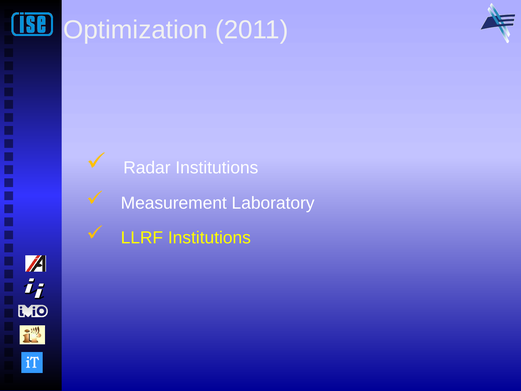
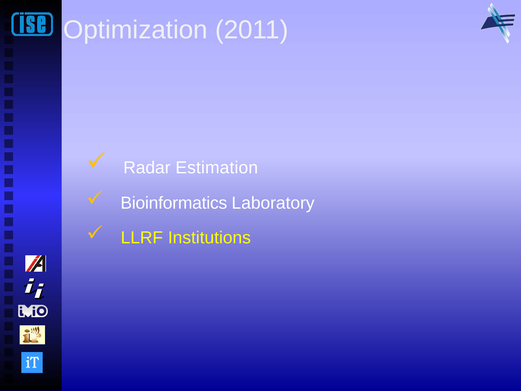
Radar Institutions: Institutions -> Estimation (217, 168)
Measurement: Measurement -> Bioinformatics (174, 203)
